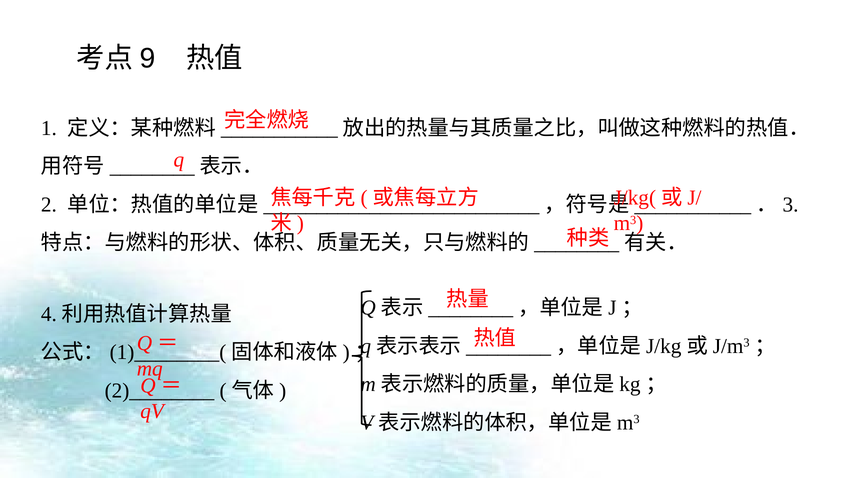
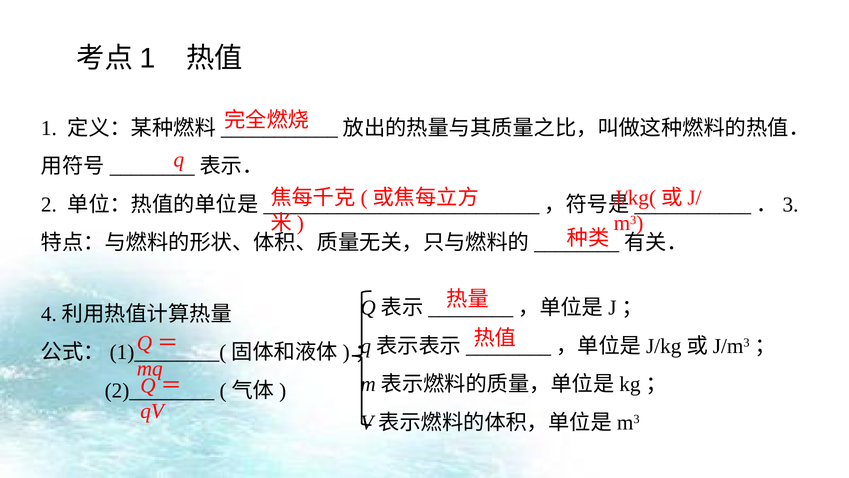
9: 9 -> 1 (148, 58)
